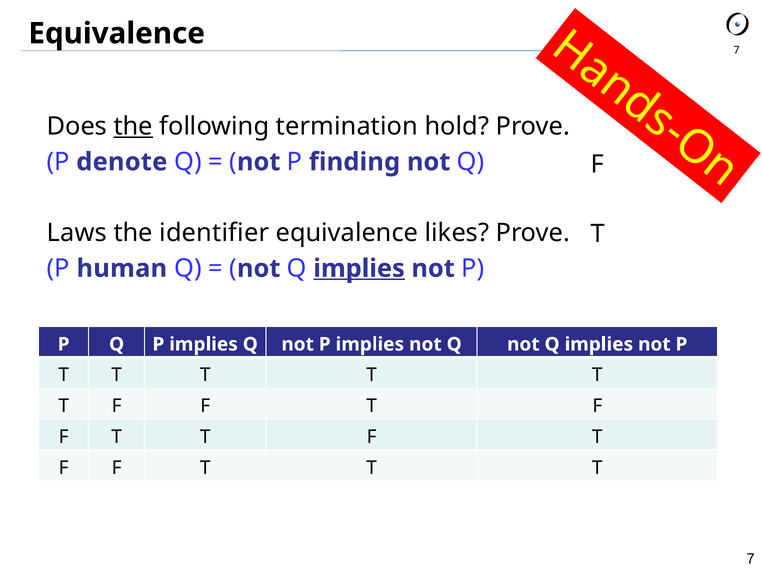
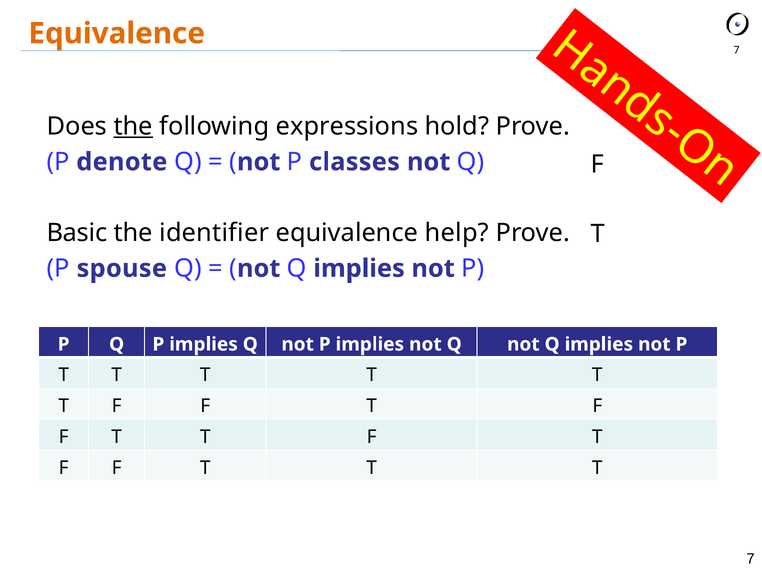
Equivalence colour: black -> orange (117, 34)
termination: termination -> expressions (347, 127)
finding: finding -> classes (354, 162)
Laws: Laws -> Basic (77, 233)
likes: likes -> help (457, 233)
human: human -> spouse (122, 269)
implies underline: present -> none (359, 269)
